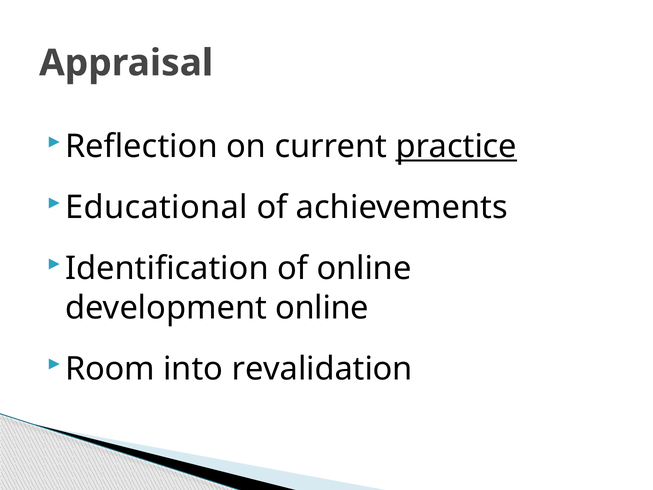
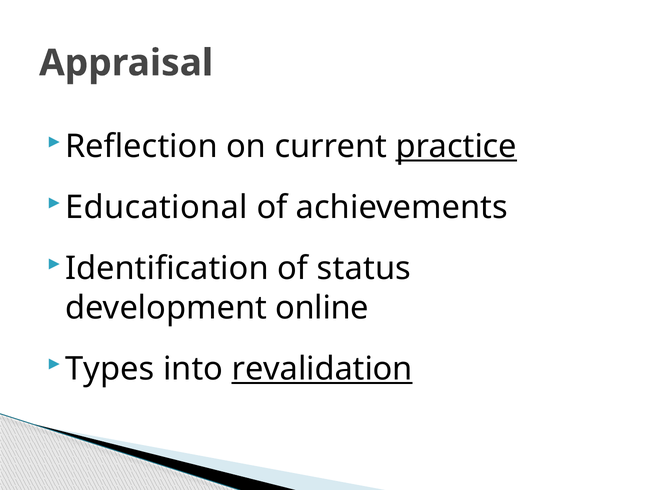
of online: online -> status (364, 268)
Room: Room -> Types (110, 369)
revalidation underline: none -> present (322, 369)
